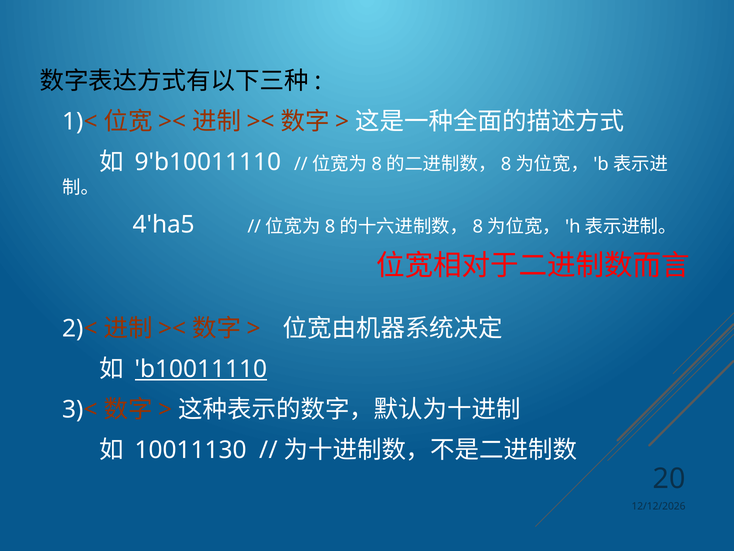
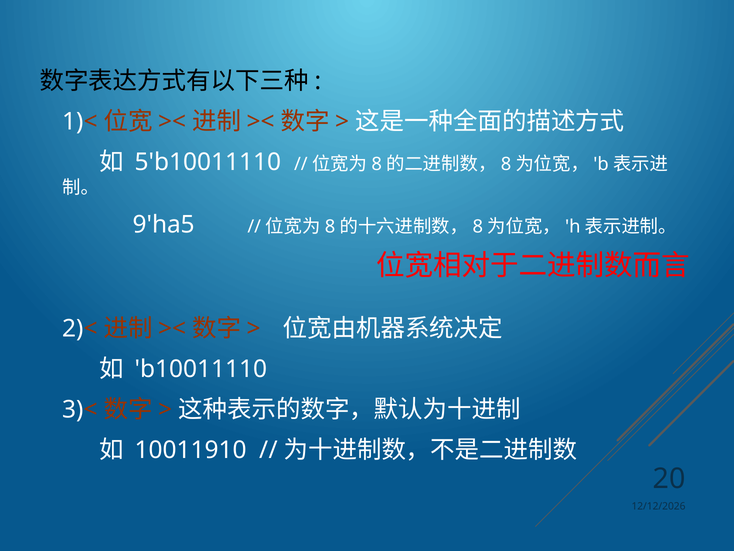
9'b10011110: 9'b10011110 -> 5'b10011110 (208, 162)
4'ha5: 4'ha5 -> 9'ha5 (164, 224)
b10011110 underline: present -> none (201, 369)
10011130: 10011130 -> 10011910 (191, 450)
